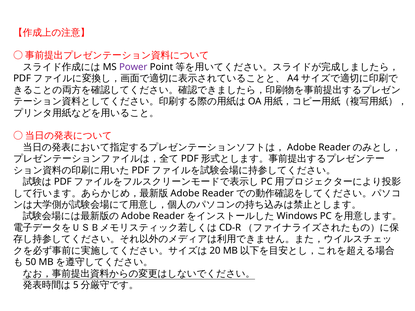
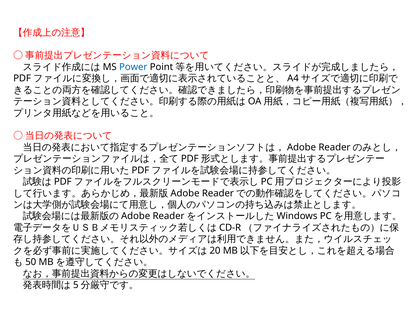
Power colour: purple -> blue (133, 67)
